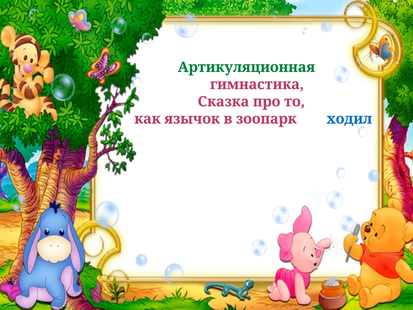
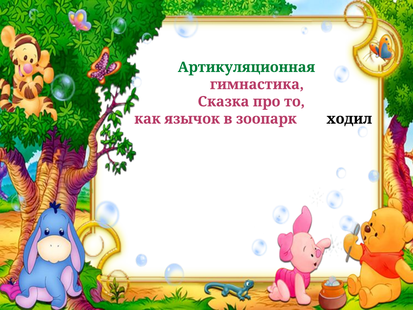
ходил colour: blue -> black (349, 119)
